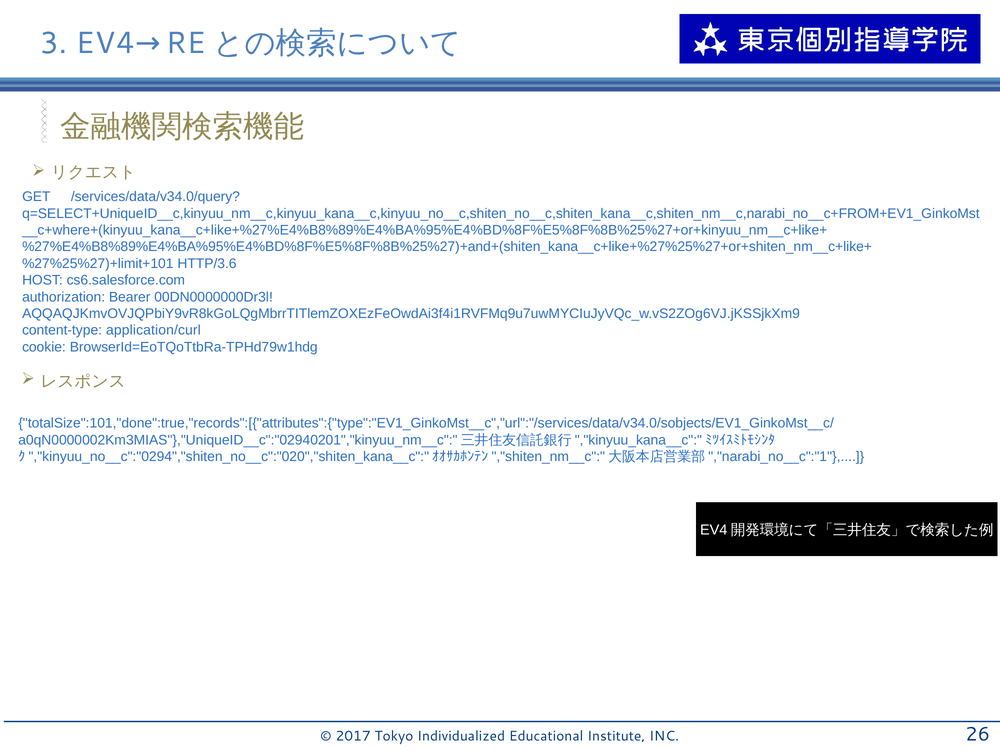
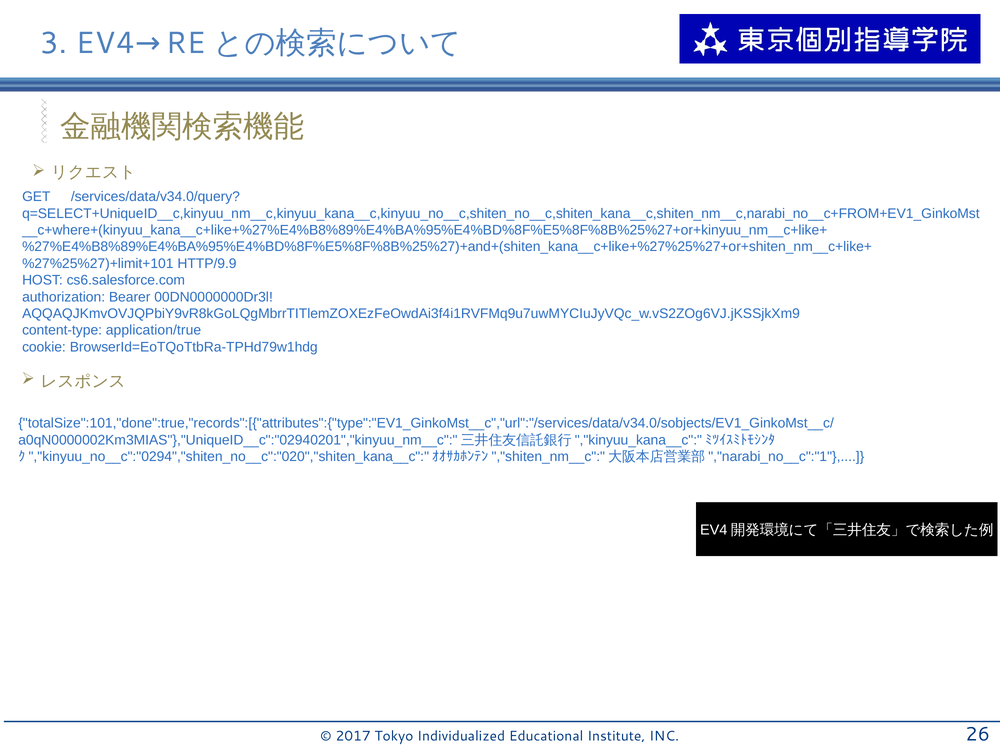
HTTP/3.6: HTTP/3.6 -> HTTP/9.9 (207, 264)
application/curl: application/curl -> application/true (153, 330)
